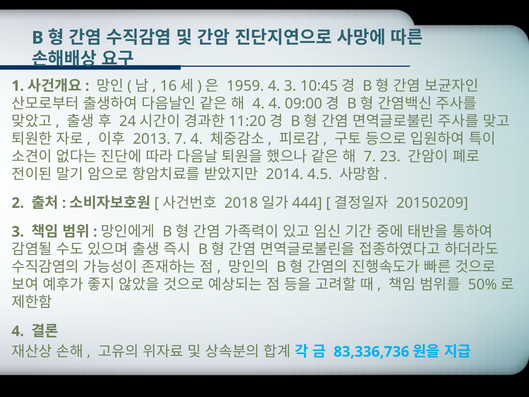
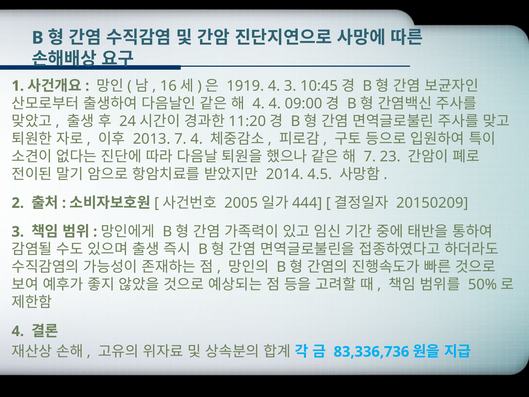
1959: 1959 -> 1919 (245, 86)
2018: 2018 -> 2005 (241, 203)
